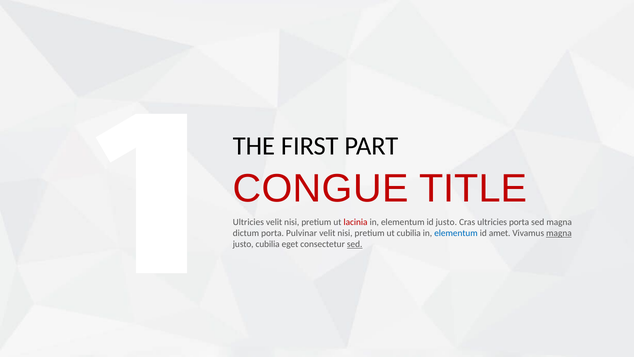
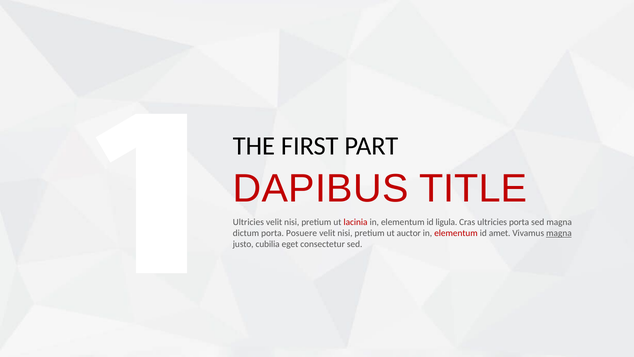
CONGUE: CONGUE -> DAPIBUS (321, 188)
id justo: justo -> ligula (446, 222)
Pulvinar: Pulvinar -> Posuere (302, 233)
ut cubilia: cubilia -> auctor (409, 233)
elementum colour: blue -> red (456, 233)
sed underline: present -> none (355, 244)
